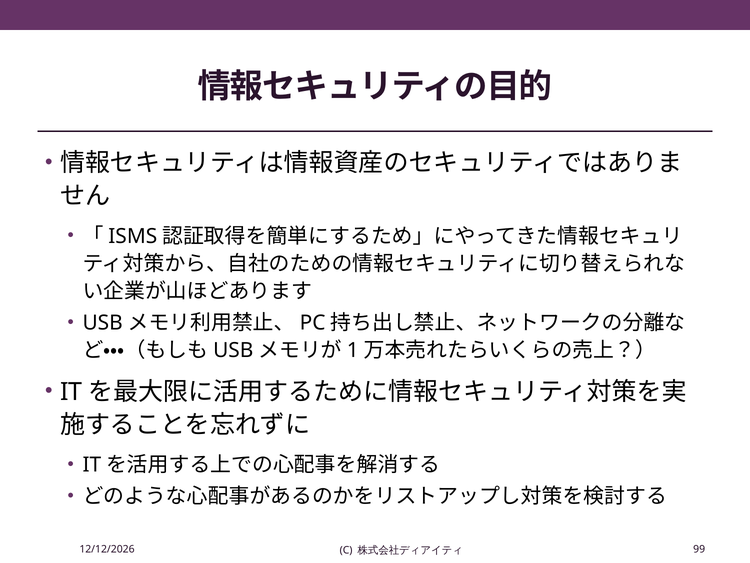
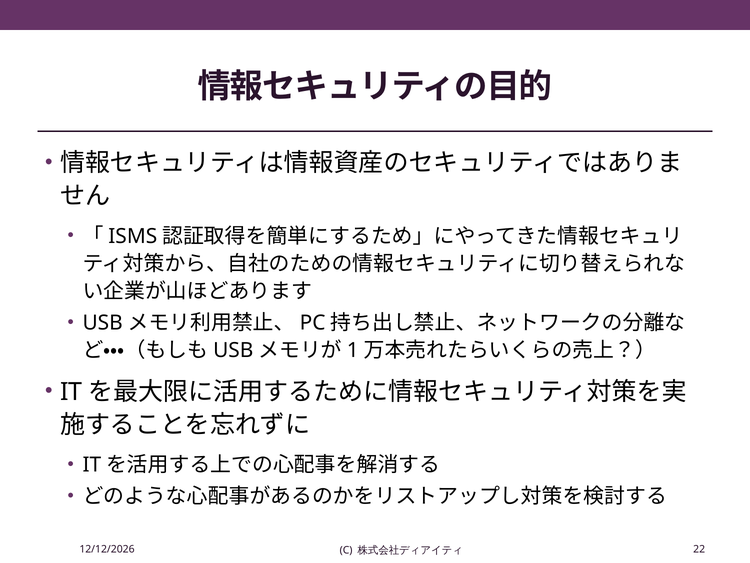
99: 99 -> 22 (699, 549)
